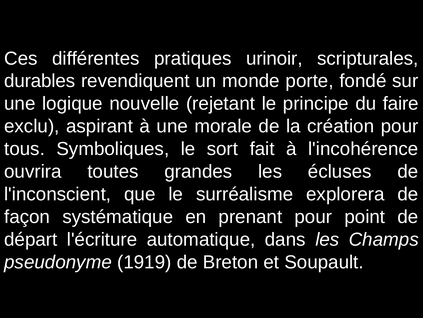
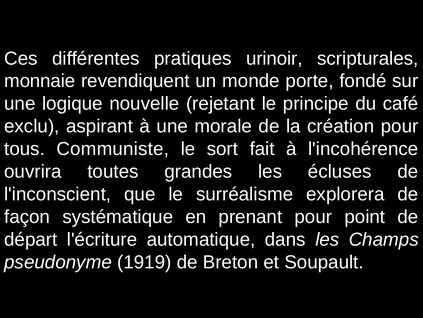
durables: durables -> monnaie (40, 81)
faire: faire -> café (401, 103)
Symboliques: Symboliques -> Communiste (113, 149)
